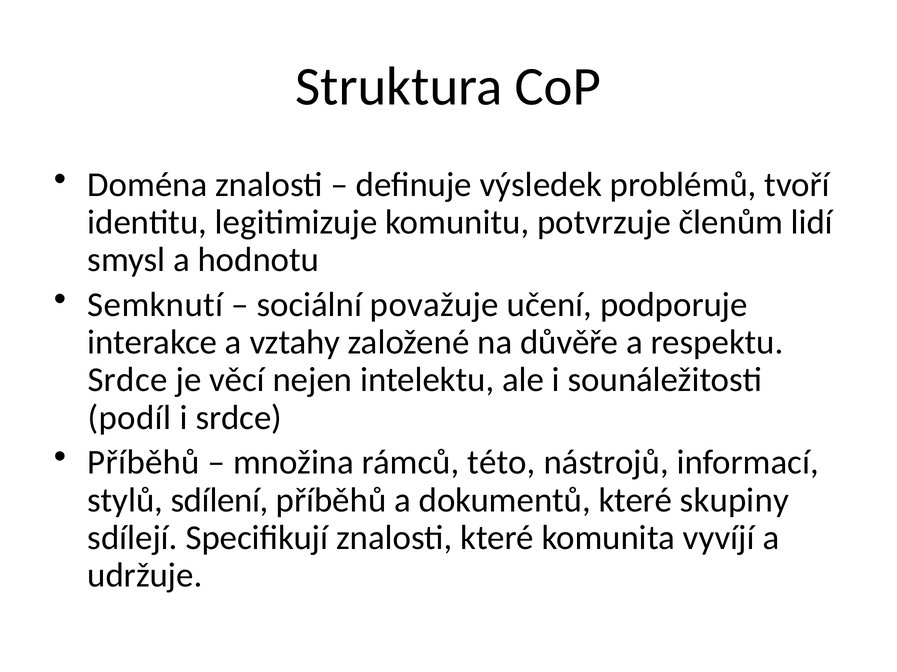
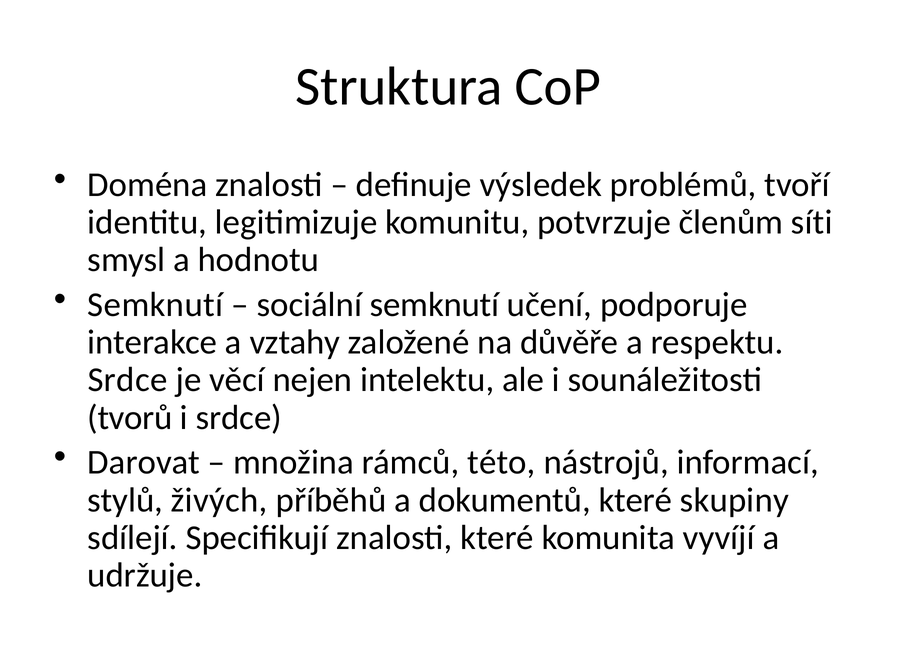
lidí: lidí -> síti (812, 223)
sociální považuje: považuje -> semknutí (435, 305)
podíl: podíl -> tvorů (130, 418)
Příběhů: Příběhů -> Darovat (144, 463)
sdílení: sdílení -> živých (219, 501)
